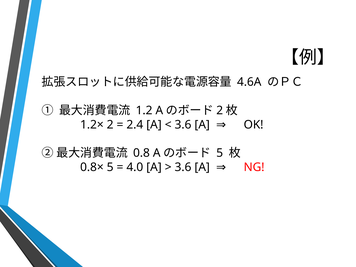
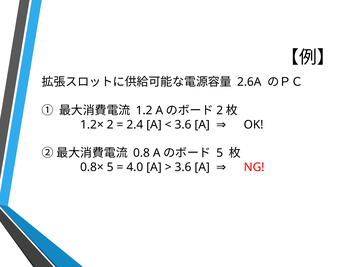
4.6A: 4.6A -> 2.6A (249, 82)
